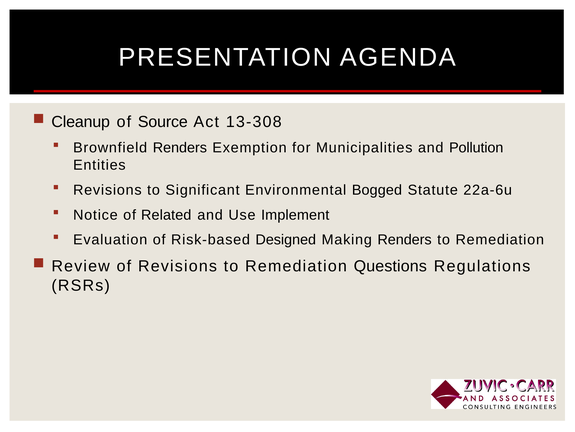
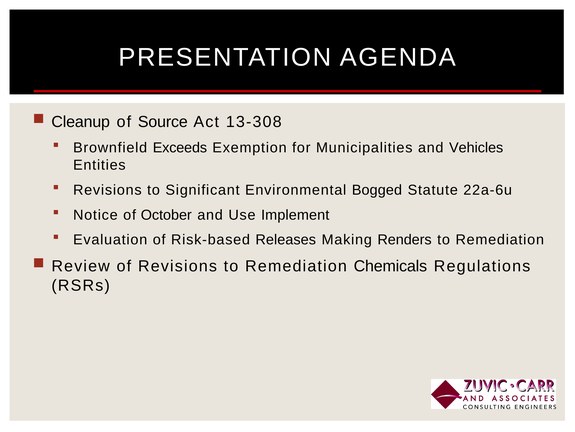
Brownfield Renders: Renders -> Exceeds (180, 147)
Pollution: Pollution -> Vehicles (476, 147)
Related: Related -> October (166, 215)
Designed: Designed -> Releases (286, 239)
Questions: Questions -> Chemicals (390, 266)
